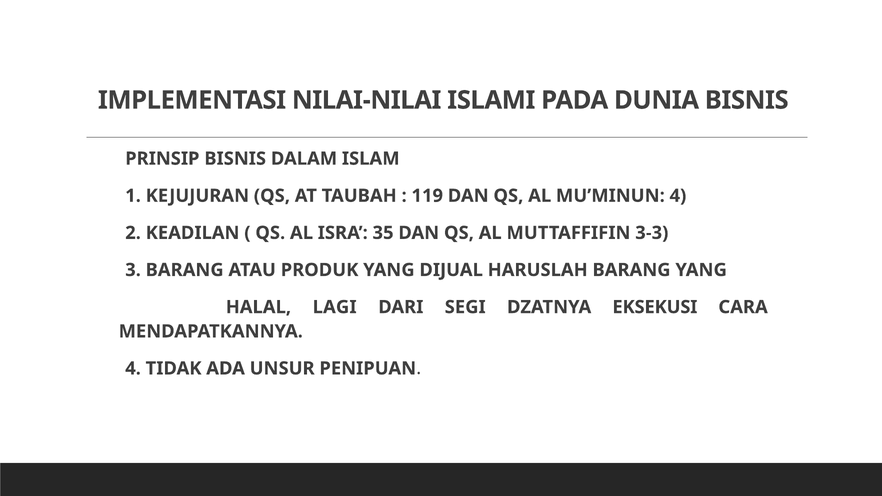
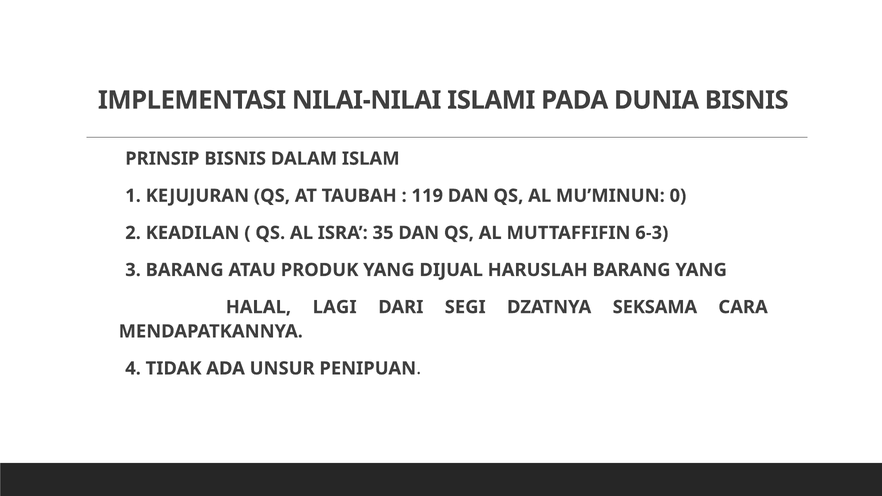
MU’MINUN 4: 4 -> 0 (678, 196)
3-3: 3-3 -> 6-3 (652, 233)
EKSEKUSI: EKSEKUSI -> SEKSAMA (655, 307)
